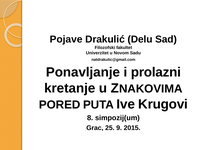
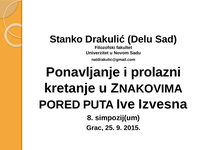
Pojave: Pojave -> Stanko (66, 39)
Krugovi: Krugovi -> Izvesna (163, 104)
